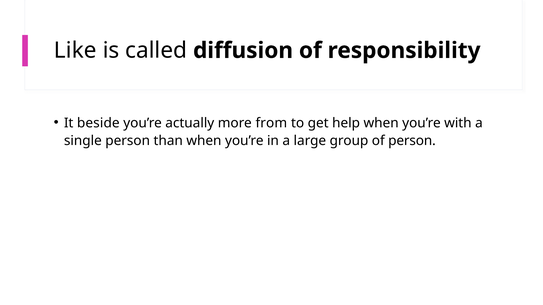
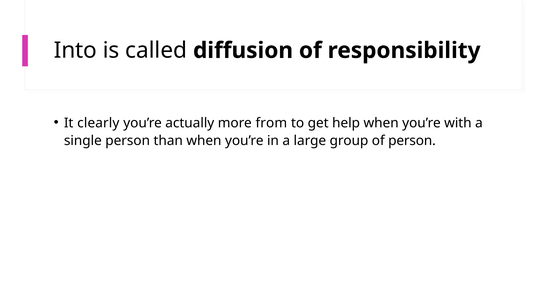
Like: Like -> Into (75, 51)
beside: beside -> clearly (98, 123)
